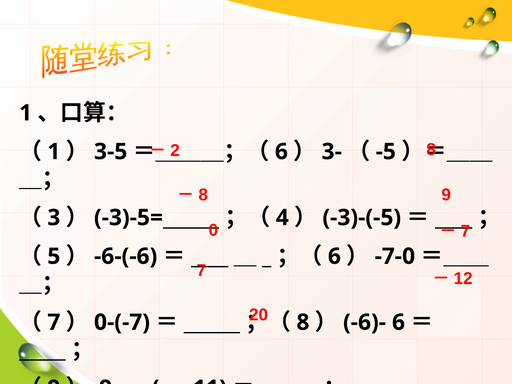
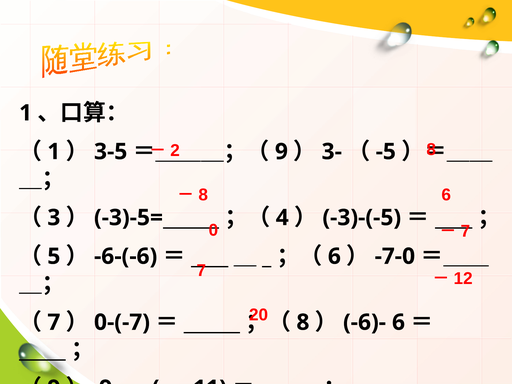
6: 6 -> 9 (281, 152)
－8 9: 9 -> 6 (446, 195)
